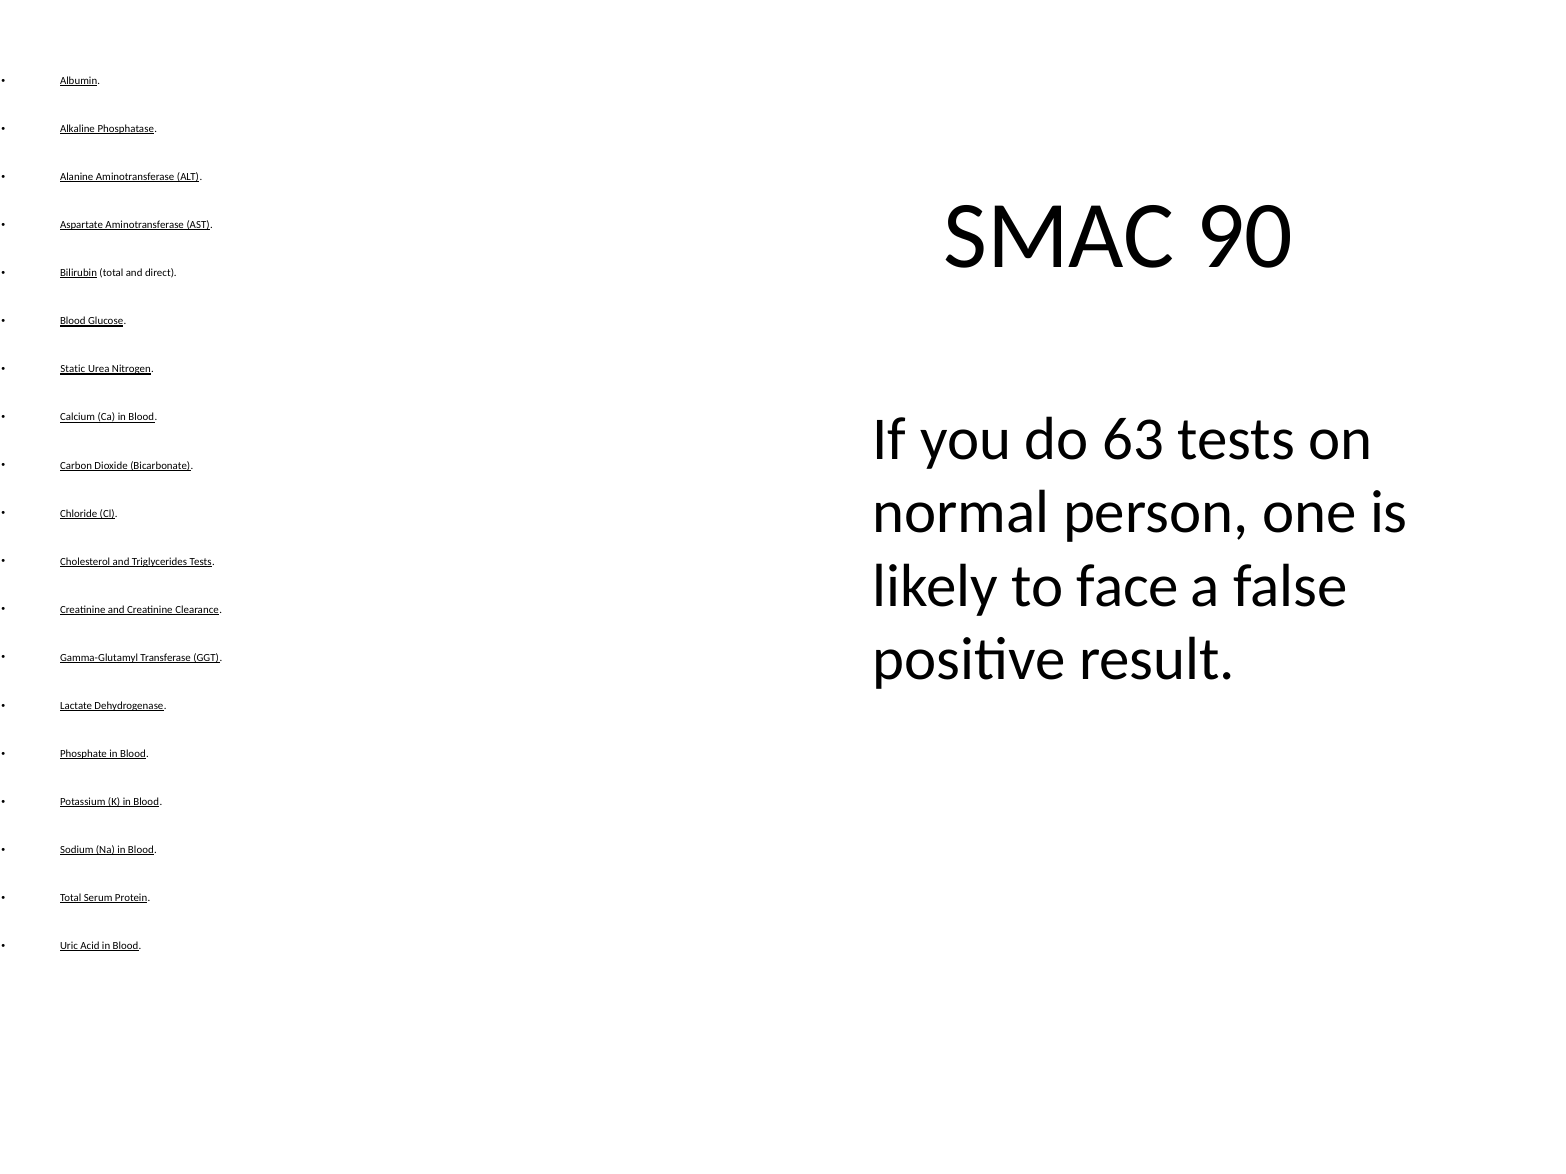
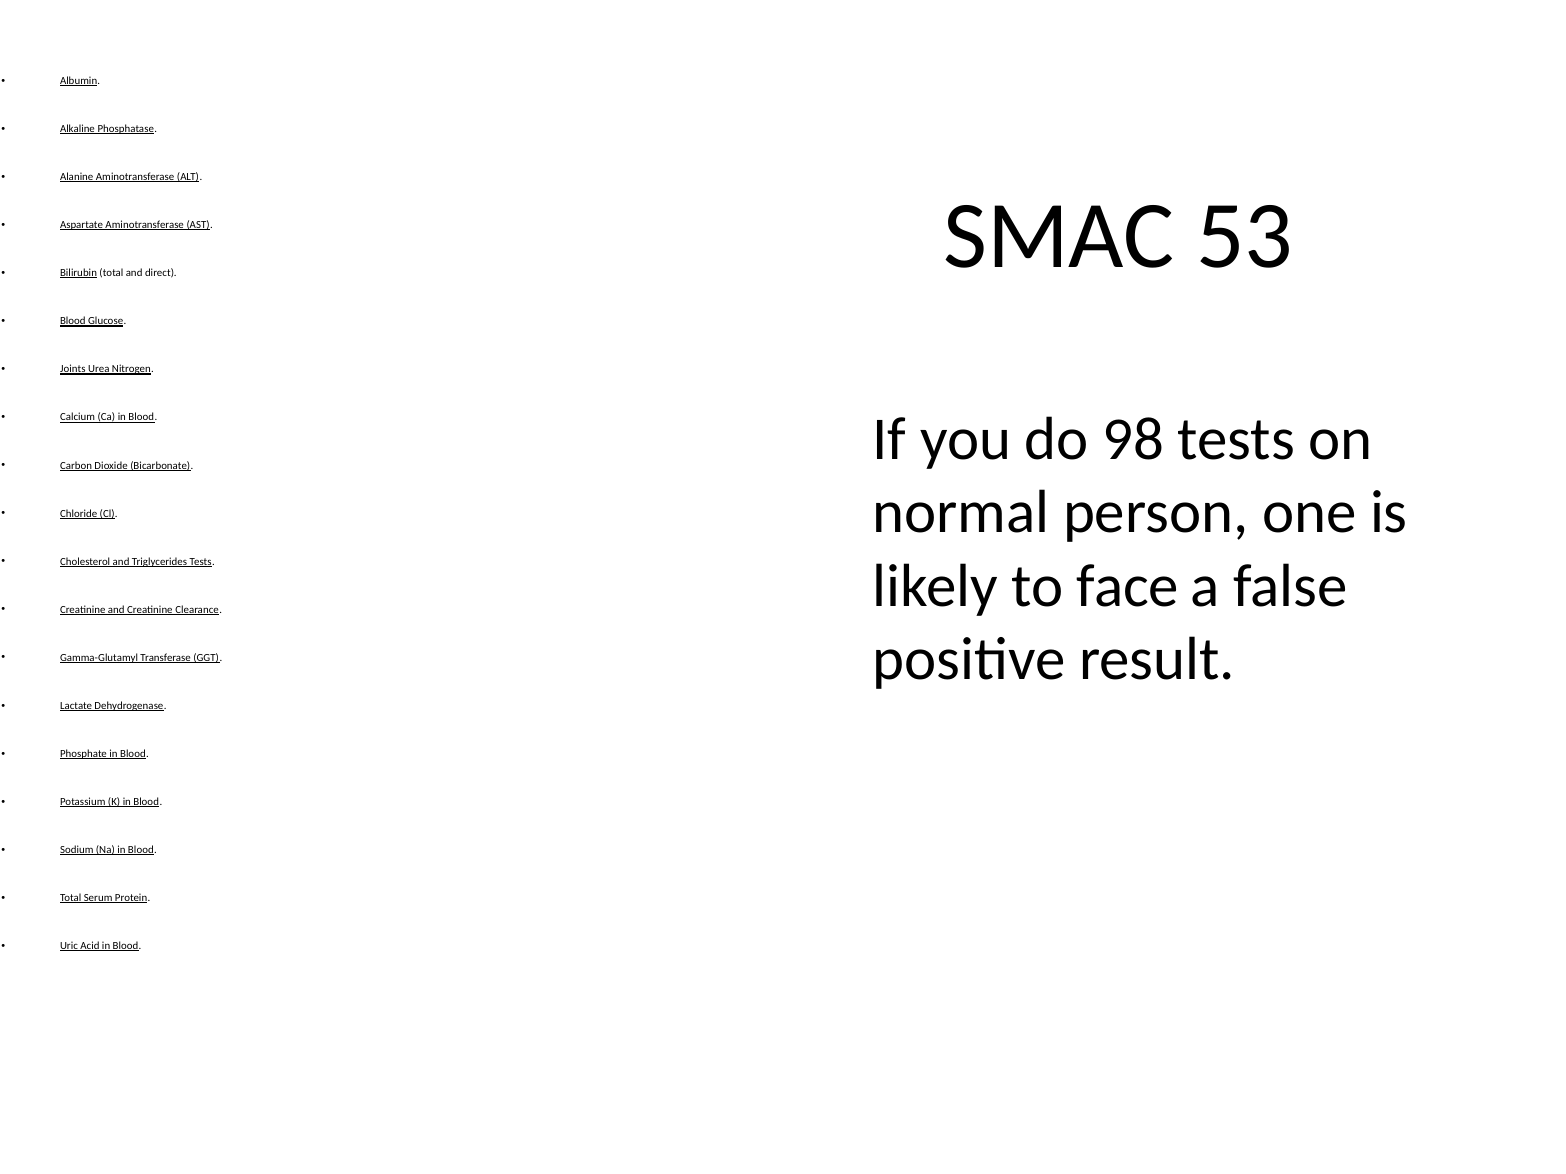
90: 90 -> 53 (1245, 236)
Static: Static -> Joints (73, 369)
63: 63 -> 98 (1133, 440)
